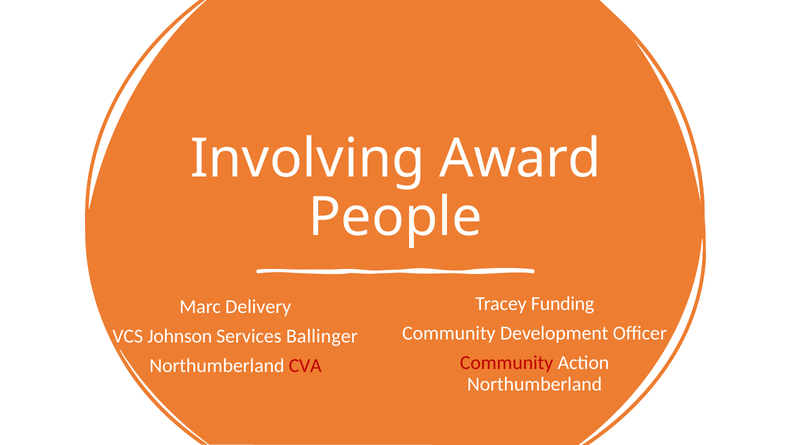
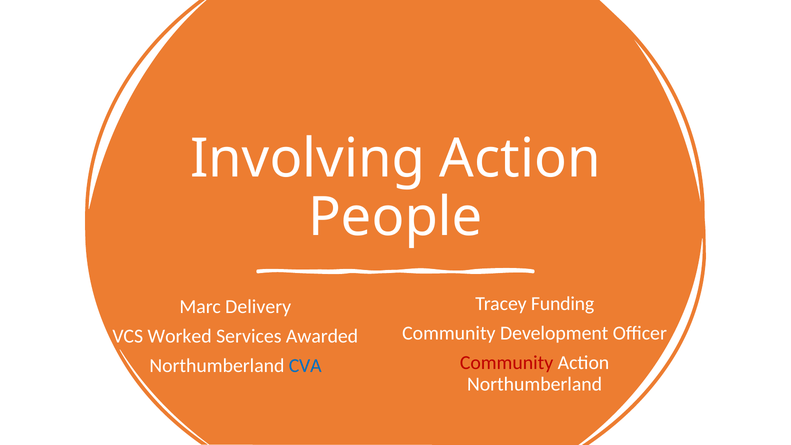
Involving Award: Award -> Action (520, 159)
Johnson: Johnson -> Worked (180, 336)
Ballinger: Ballinger -> Awarded (322, 336)
CVA colour: red -> blue (305, 366)
